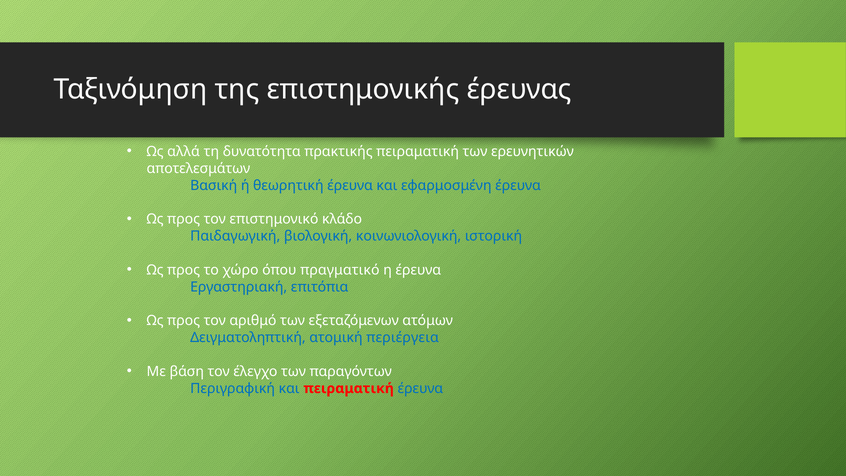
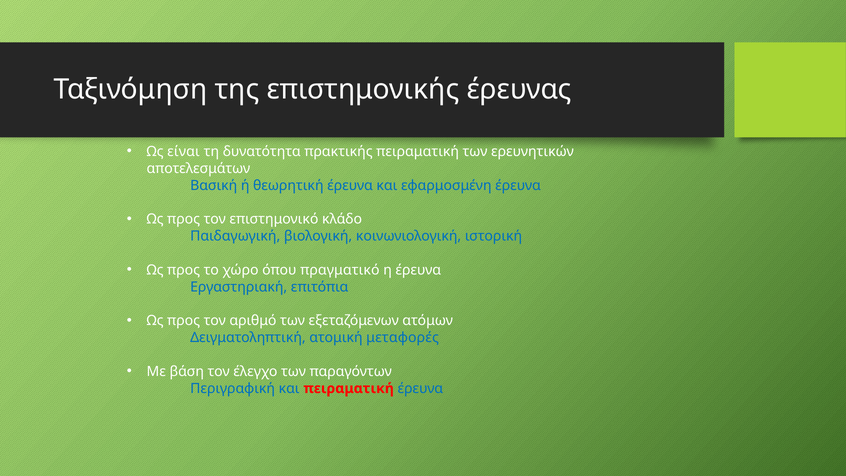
αλλά: αλλά -> είναι (184, 152)
περιέργεια: περιέργεια -> μεταφορές (403, 338)
